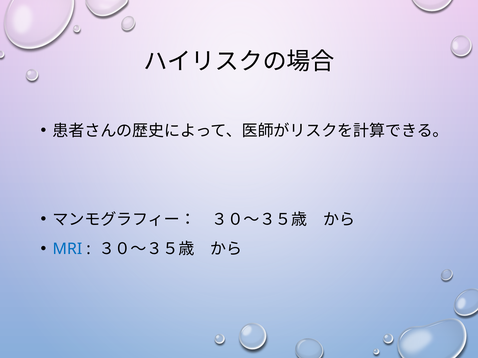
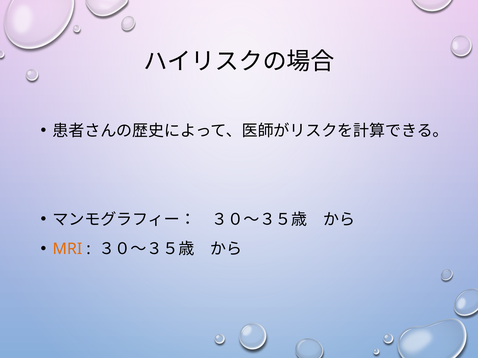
MRI colour: blue -> orange (67, 249)
